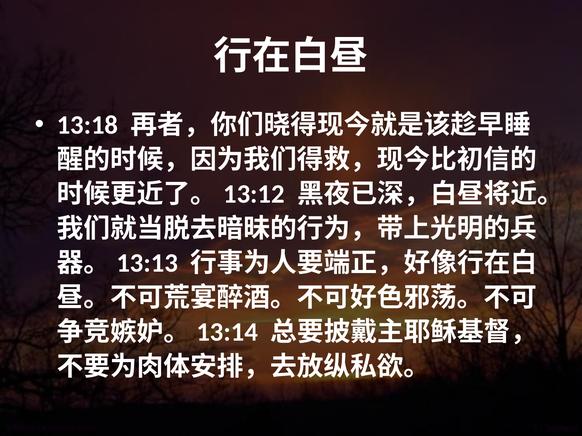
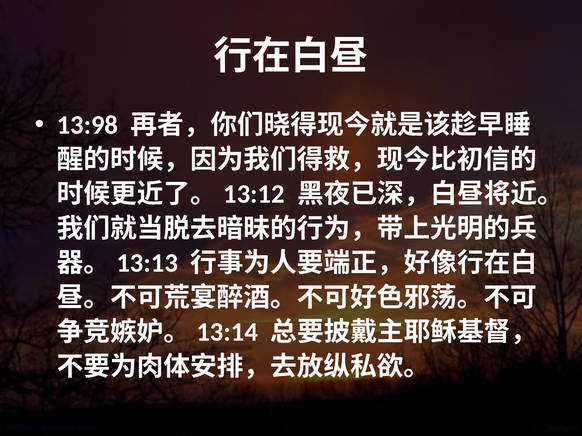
13:18: 13:18 -> 13:98 (87, 125)
